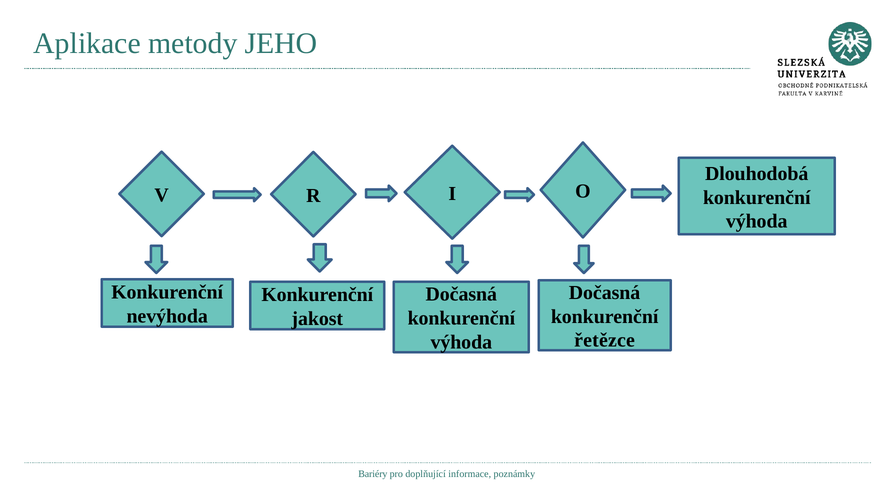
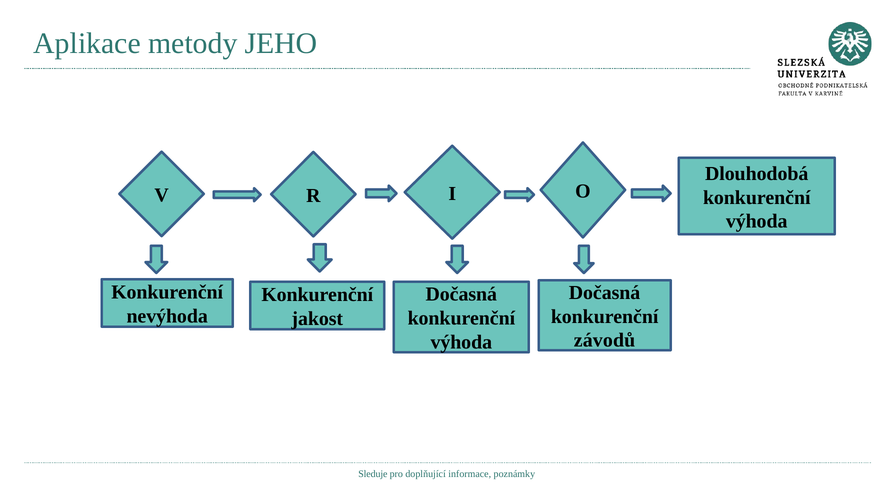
řetězce: řetězce -> závodů (605, 340)
Bariéry: Bariéry -> Sleduje (373, 474)
